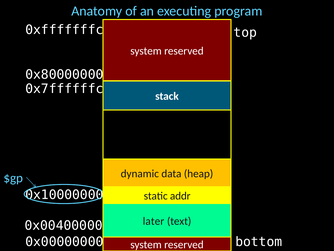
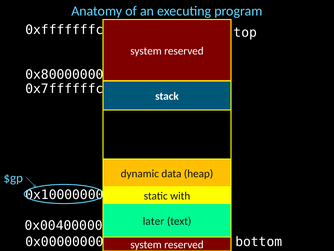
addr: addr -> with (180, 196)
